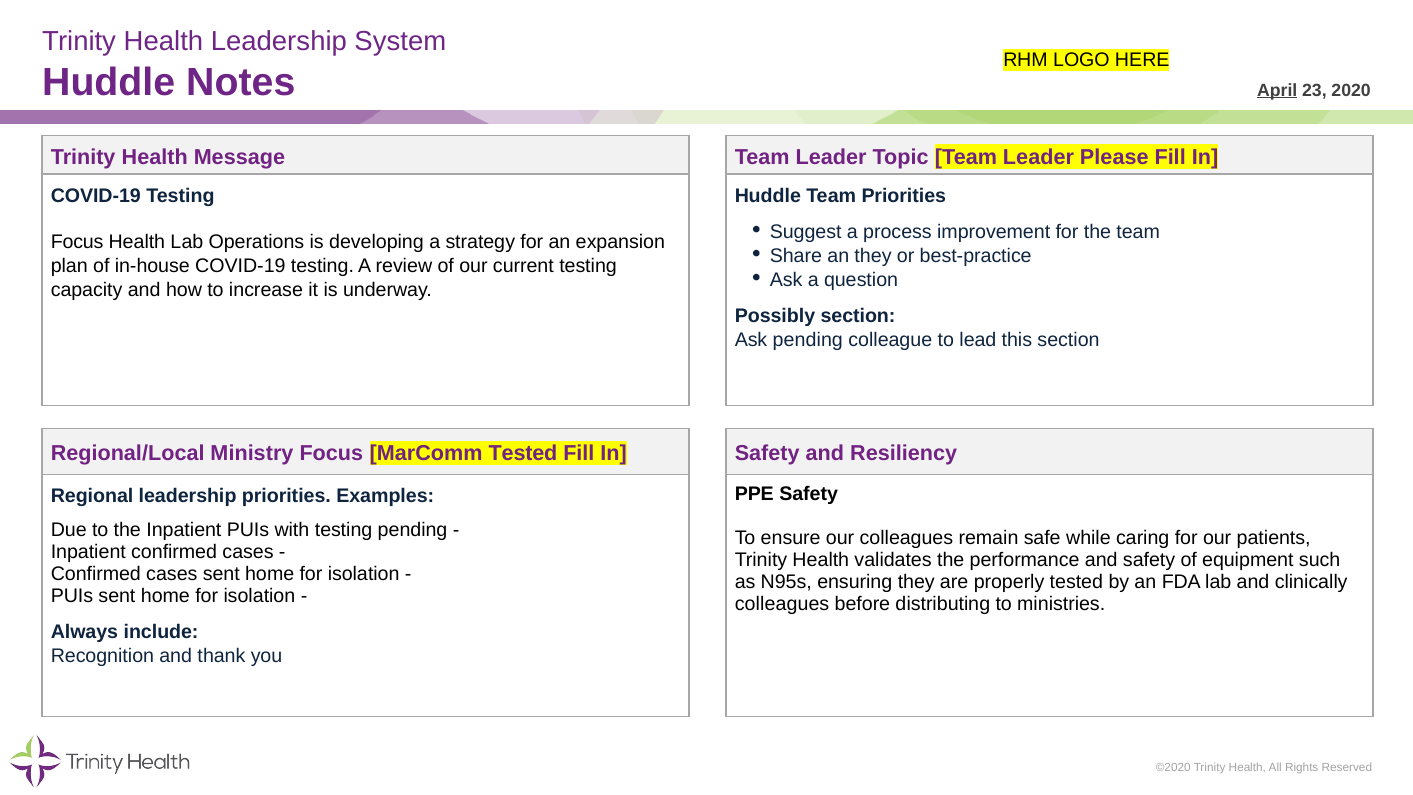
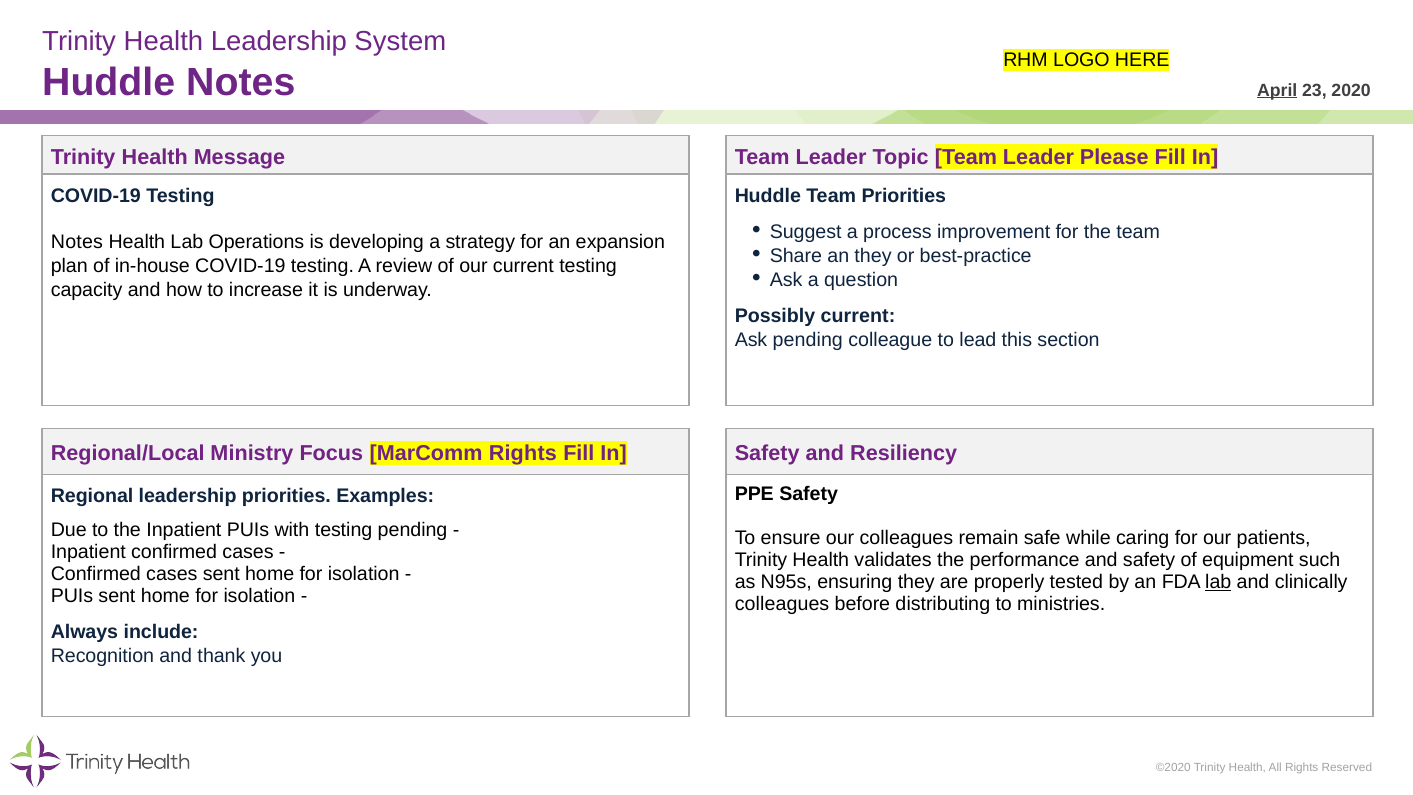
Focus: Focus -> Notes (77, 242)
Possibly section: section -> current (858, 316)
MarComm Tested: Tested -> Rights (523, 453)
lab underline: none -> present (1218, 582)
